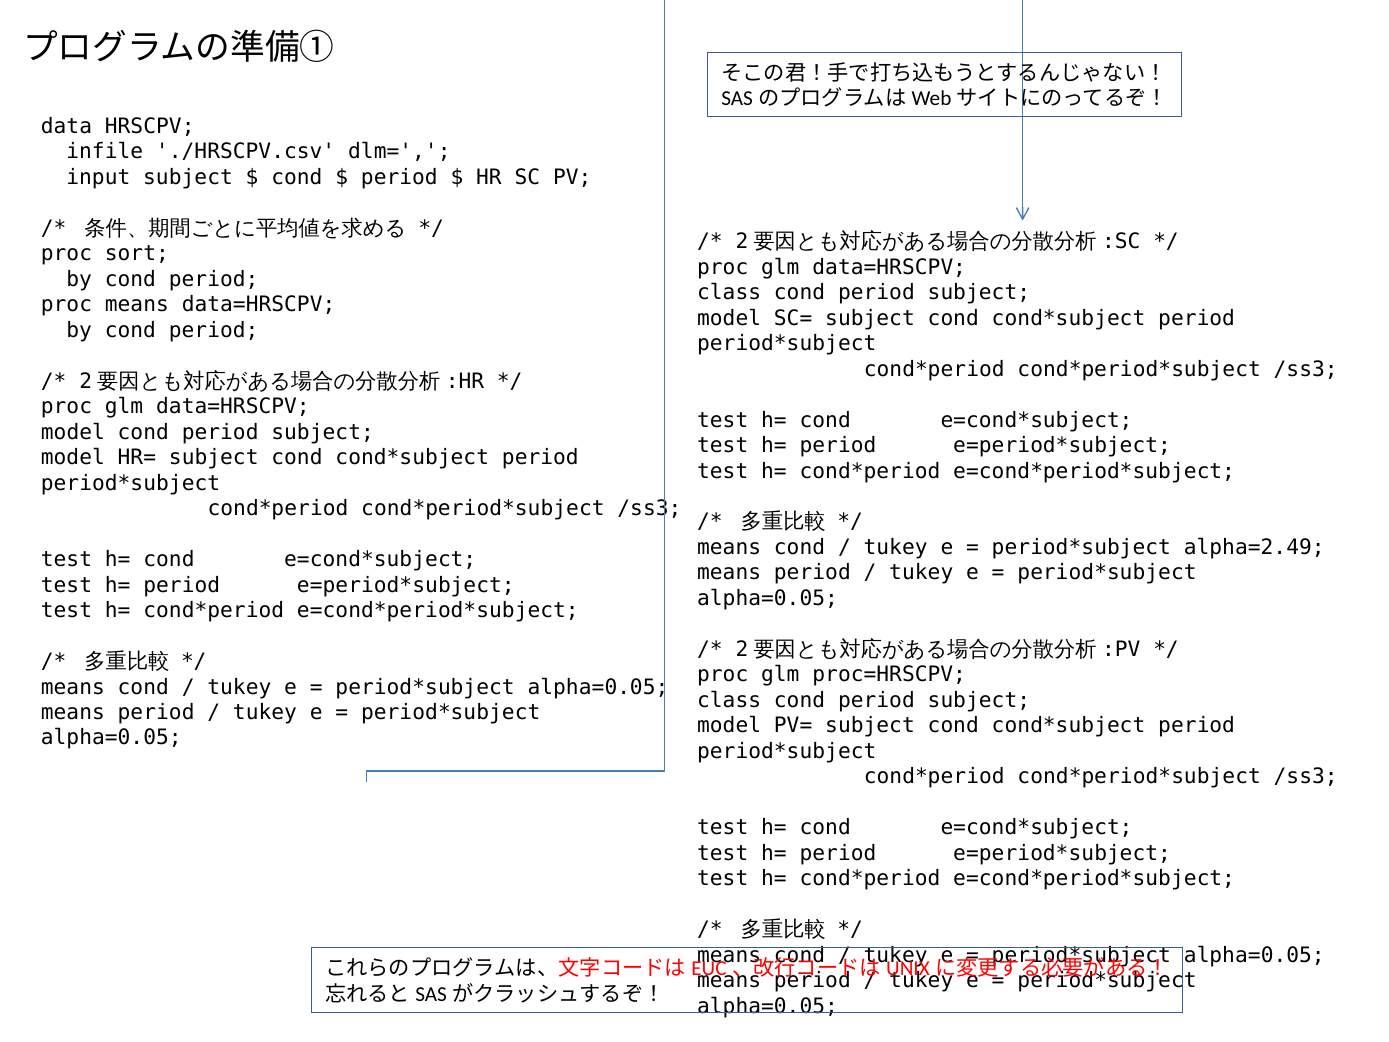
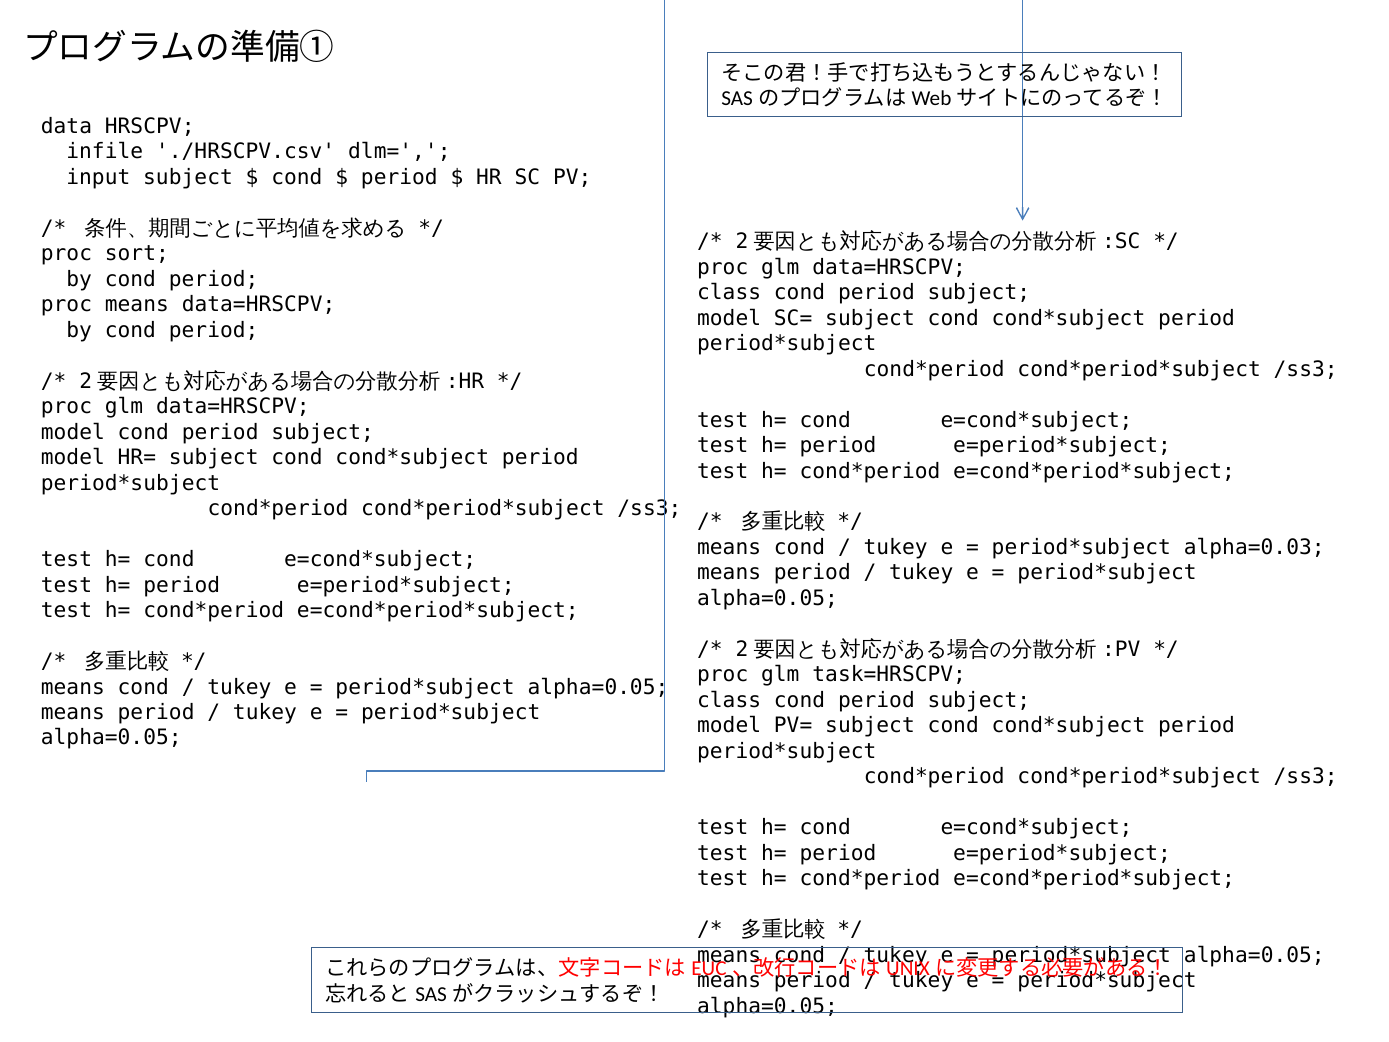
alpha=2.49: alpha=2.49 -> alpha=0.03 (1254, 547)
proc=HRSCPV: proc=HRSCPV -> task=HRSCPV (889, 675)
